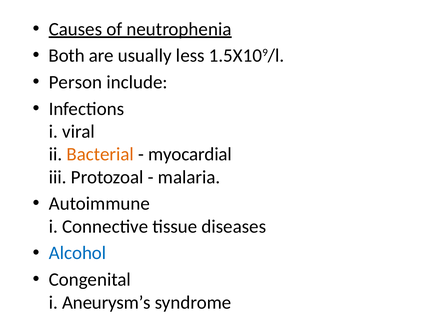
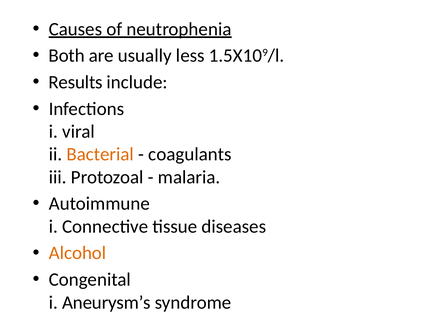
Person: Person -> Results (76, 82)
myocardial: myocardial -> coagulants (190, 154)
Alcohol colour: blue -> orange (78, 253)
